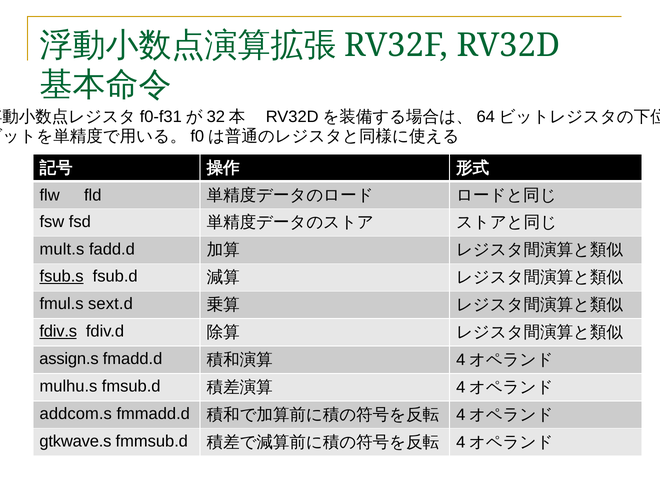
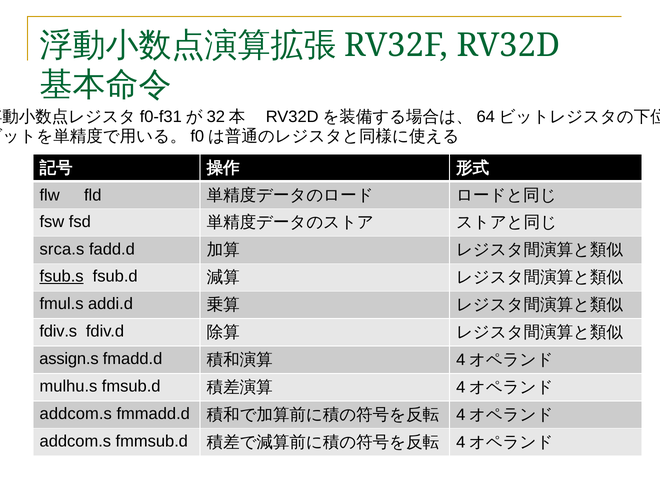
mult.s: mult.s -> srca.s (62, 249)
sext.d: sext.d -> addi.d (111, 304)
fdiv.s underline: present -> none (58, 331)
gtkwave.s: gtkwave.s -> addcom.s (75, 441)
